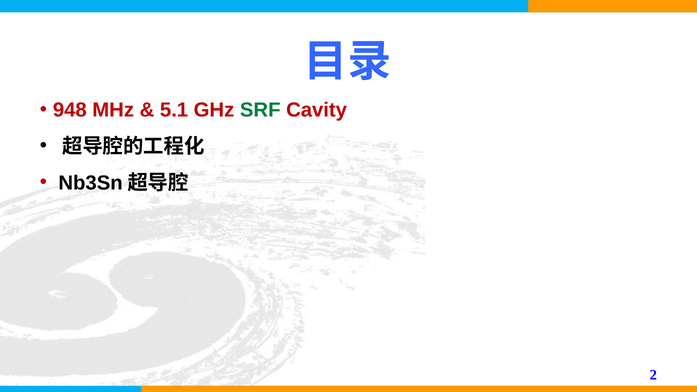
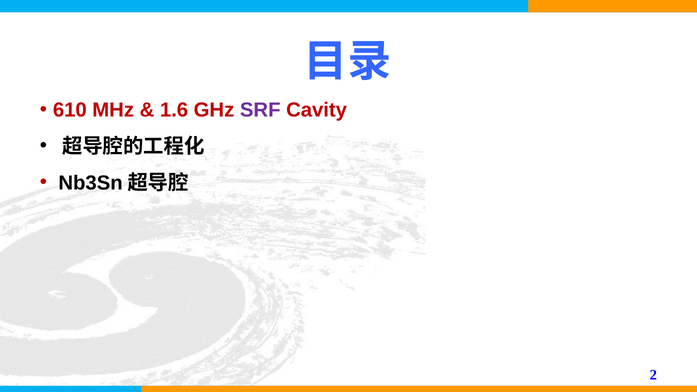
948: 948 -> 610 (70, 110)
5.1: 5.1 -> 1.6 (174, 110)
SRF colour: green -> purple (260, 110)
